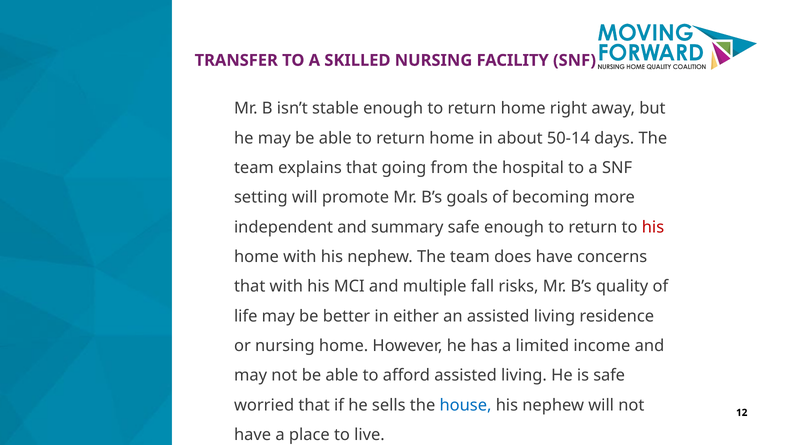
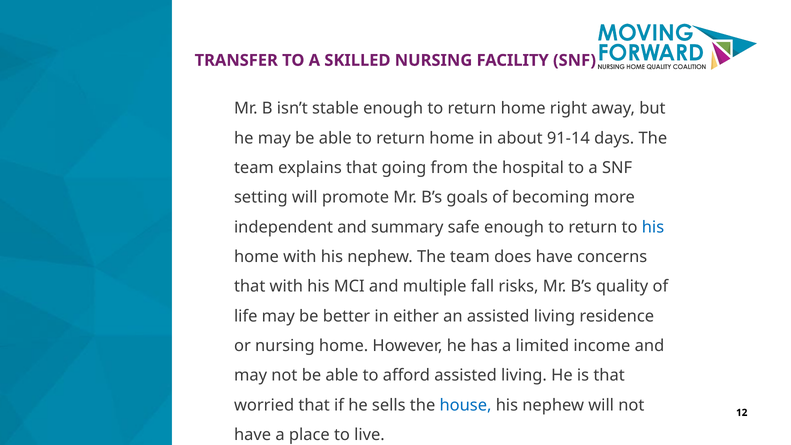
50-14: 50-14 -> 91-14 (568, 138)
his colour: red -> blue (653, 227)
is safe: safe -> that (609, 375)
